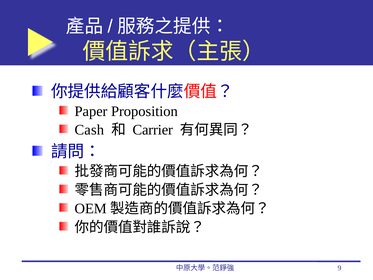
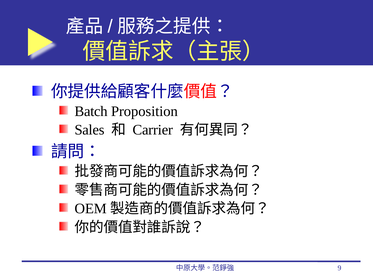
Paper: Paper -> Batch (91, 111)
Cash: Cash -> Sales (90, 130)
